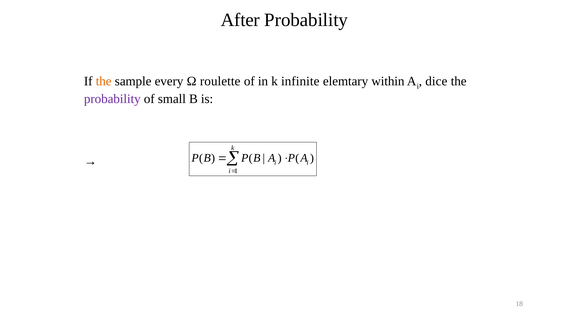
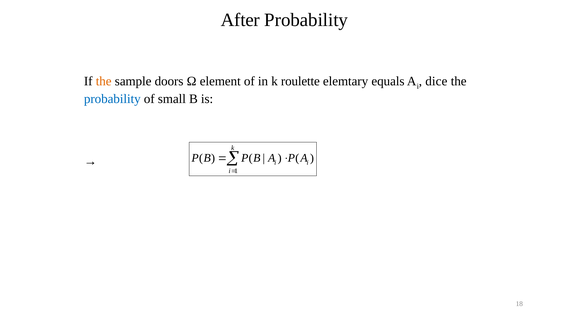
every: every -> doors (169, 81)
roulette: roulette -> element (220, 81)
infinite: infinite -> roulette (300, 81)
within: within -> equals (388, 81)
probability colour: purple -> blue (112, 99)
